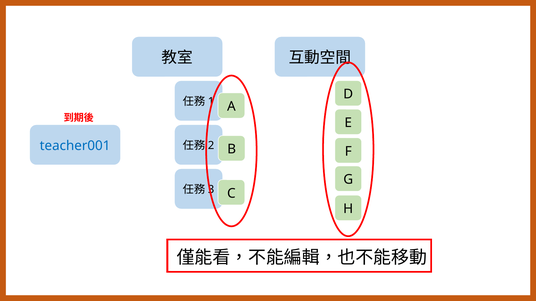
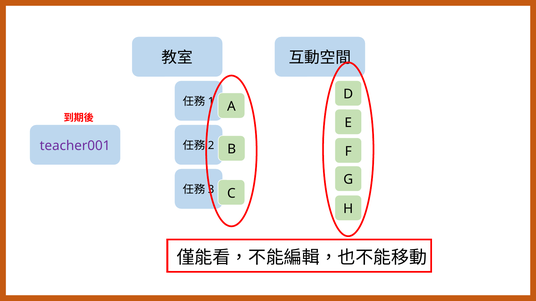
teacher001 colour: blue -> purple (75, 146)
